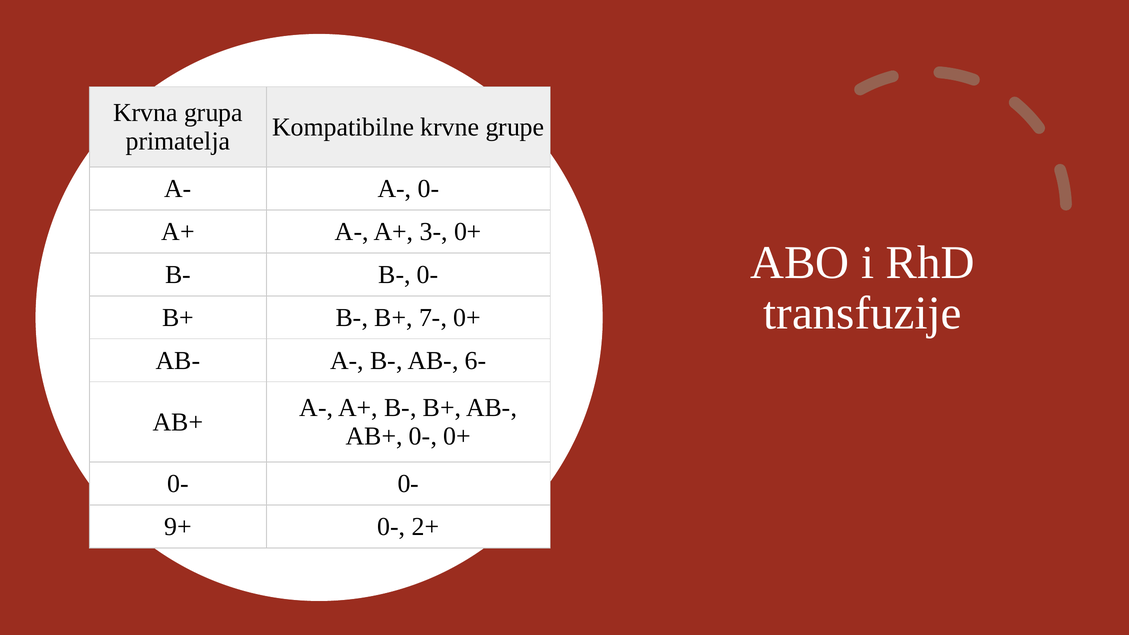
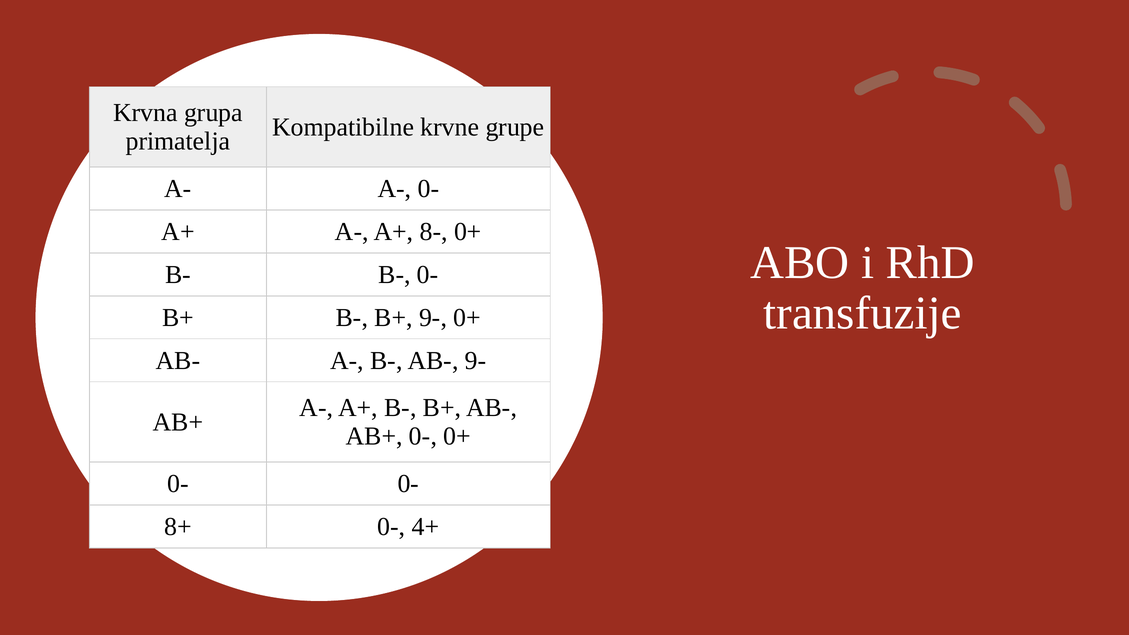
3-: 3- -> 8- (434, 232)
B+ 7-: 7- -> 9- (433, 318)
AB- 6-: 6- -> 9- (476, 361)
9+: 9+ -> 8+ (178, 527)
2+: 2+ -> 4+ (425, 527)
